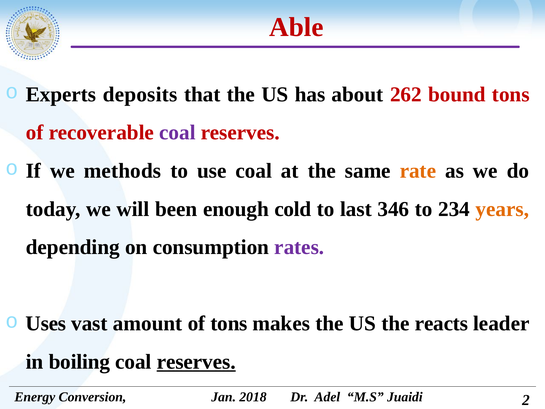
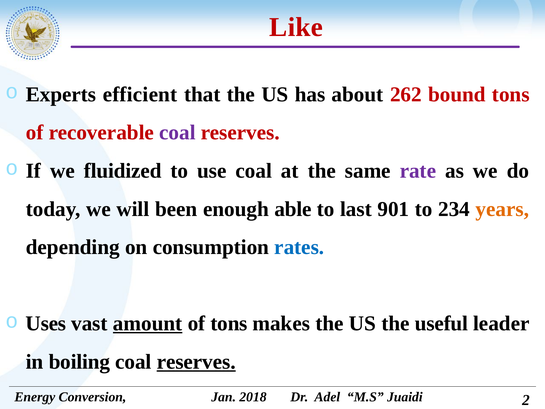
Able: Able -> Like (296, 27)
deposits: deposits -> efficient (140, 94)
methods: methods -> fluidized (123, 171)
rate colour: orange -> purple (418, 171)
cold: cold -> able (293, 209)
346: 346 -> 901 (393, 209)
rates colour: purple -> blue (299, 247)
amount underline: none -> present (148, 323)
reacts: reacts -> useful (441, 323)
